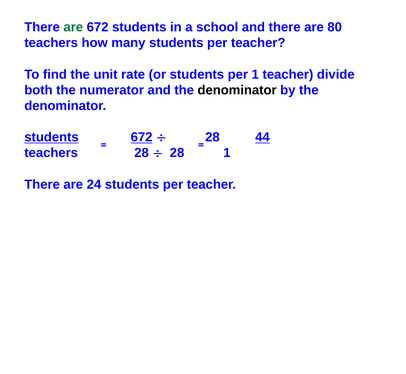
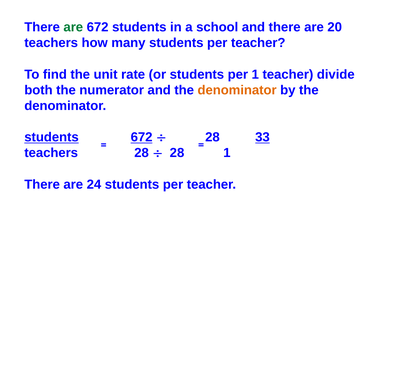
80: 80 -> 20 (335, 27)
denominator colour: black -> orange (237, 90)
44: 44 -> 33 (262, 137)
